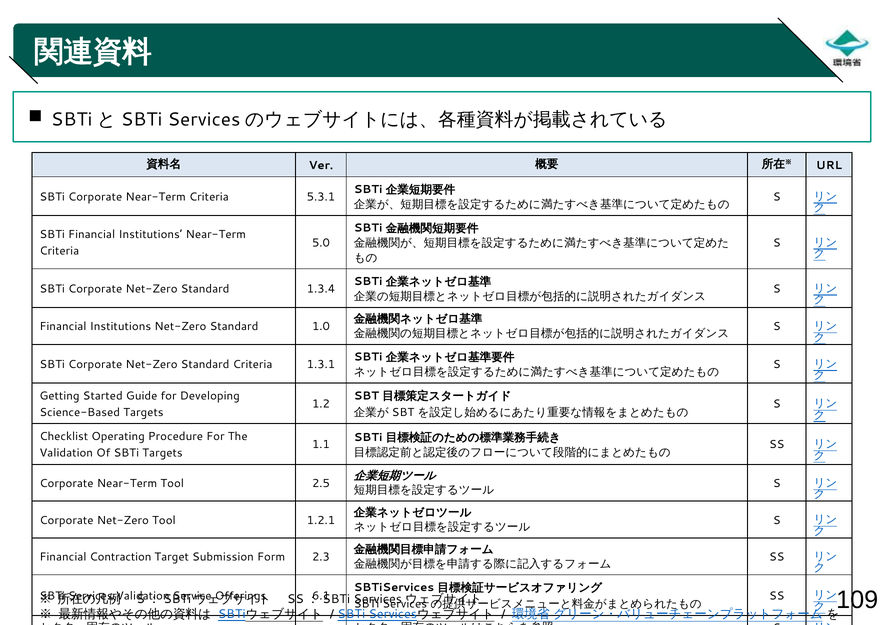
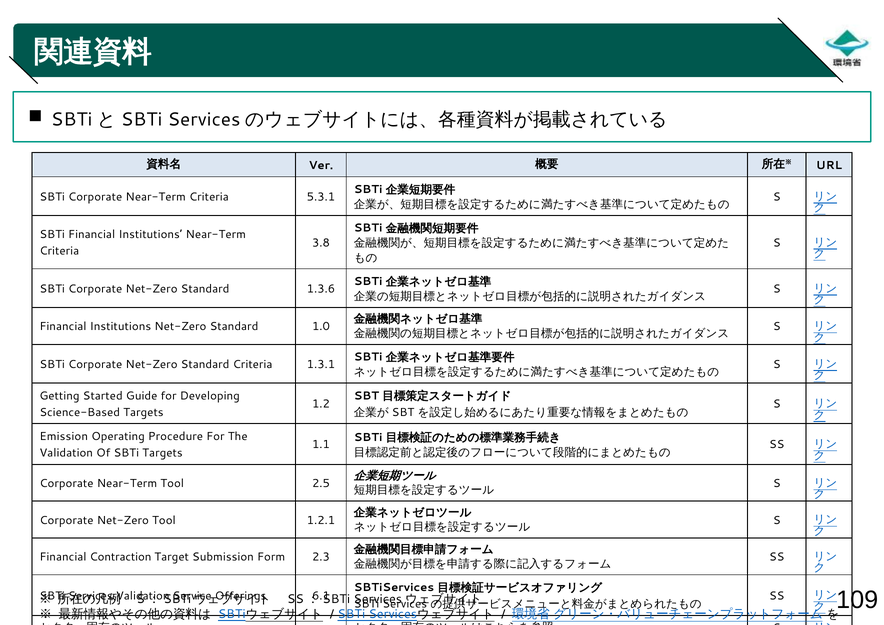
5.0: 5.0 -> 3.8 (321, 243)
1.3.4: 1.3.4 -> 1.3.6 (321, 289)
Checklist: Checklist -> Emission (64, 436)
